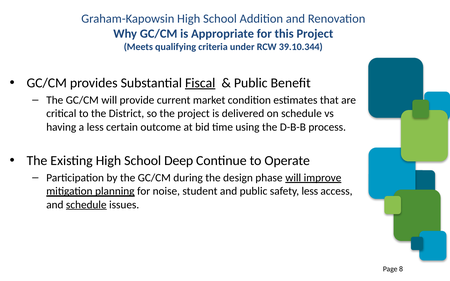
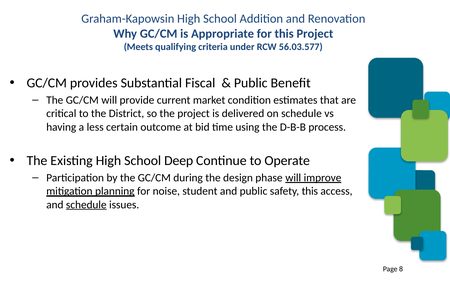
39.10.344: 39.10.344 -> 56.03.577 (301, 47)
Fiscal underline: present -> none (200, 83)
safety less: less -> this (310, 191)
